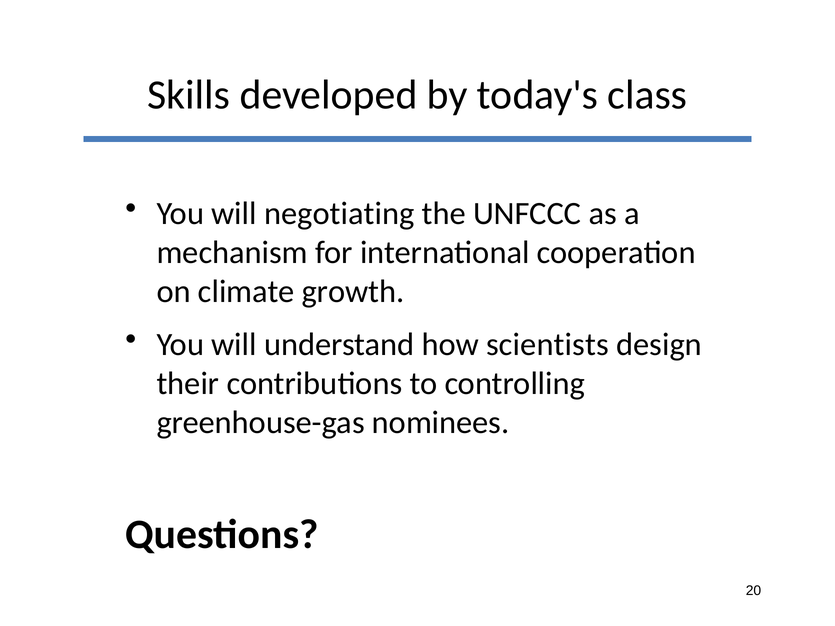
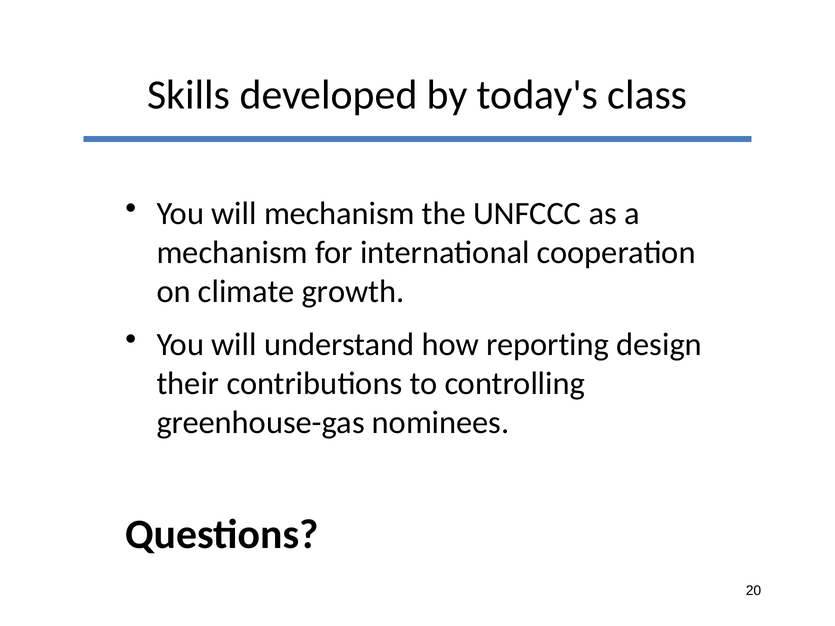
will negotiating: negotiating -> mechanism (339, 214)
scientists: scientists -> reporting (548, 345)
